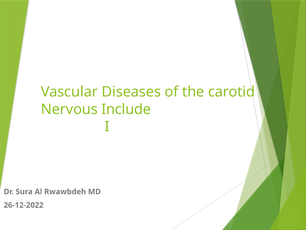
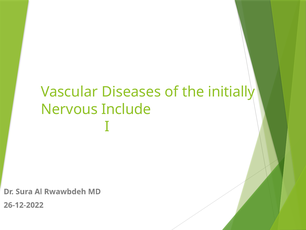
carotid: carotid -> initially (232, 92)
